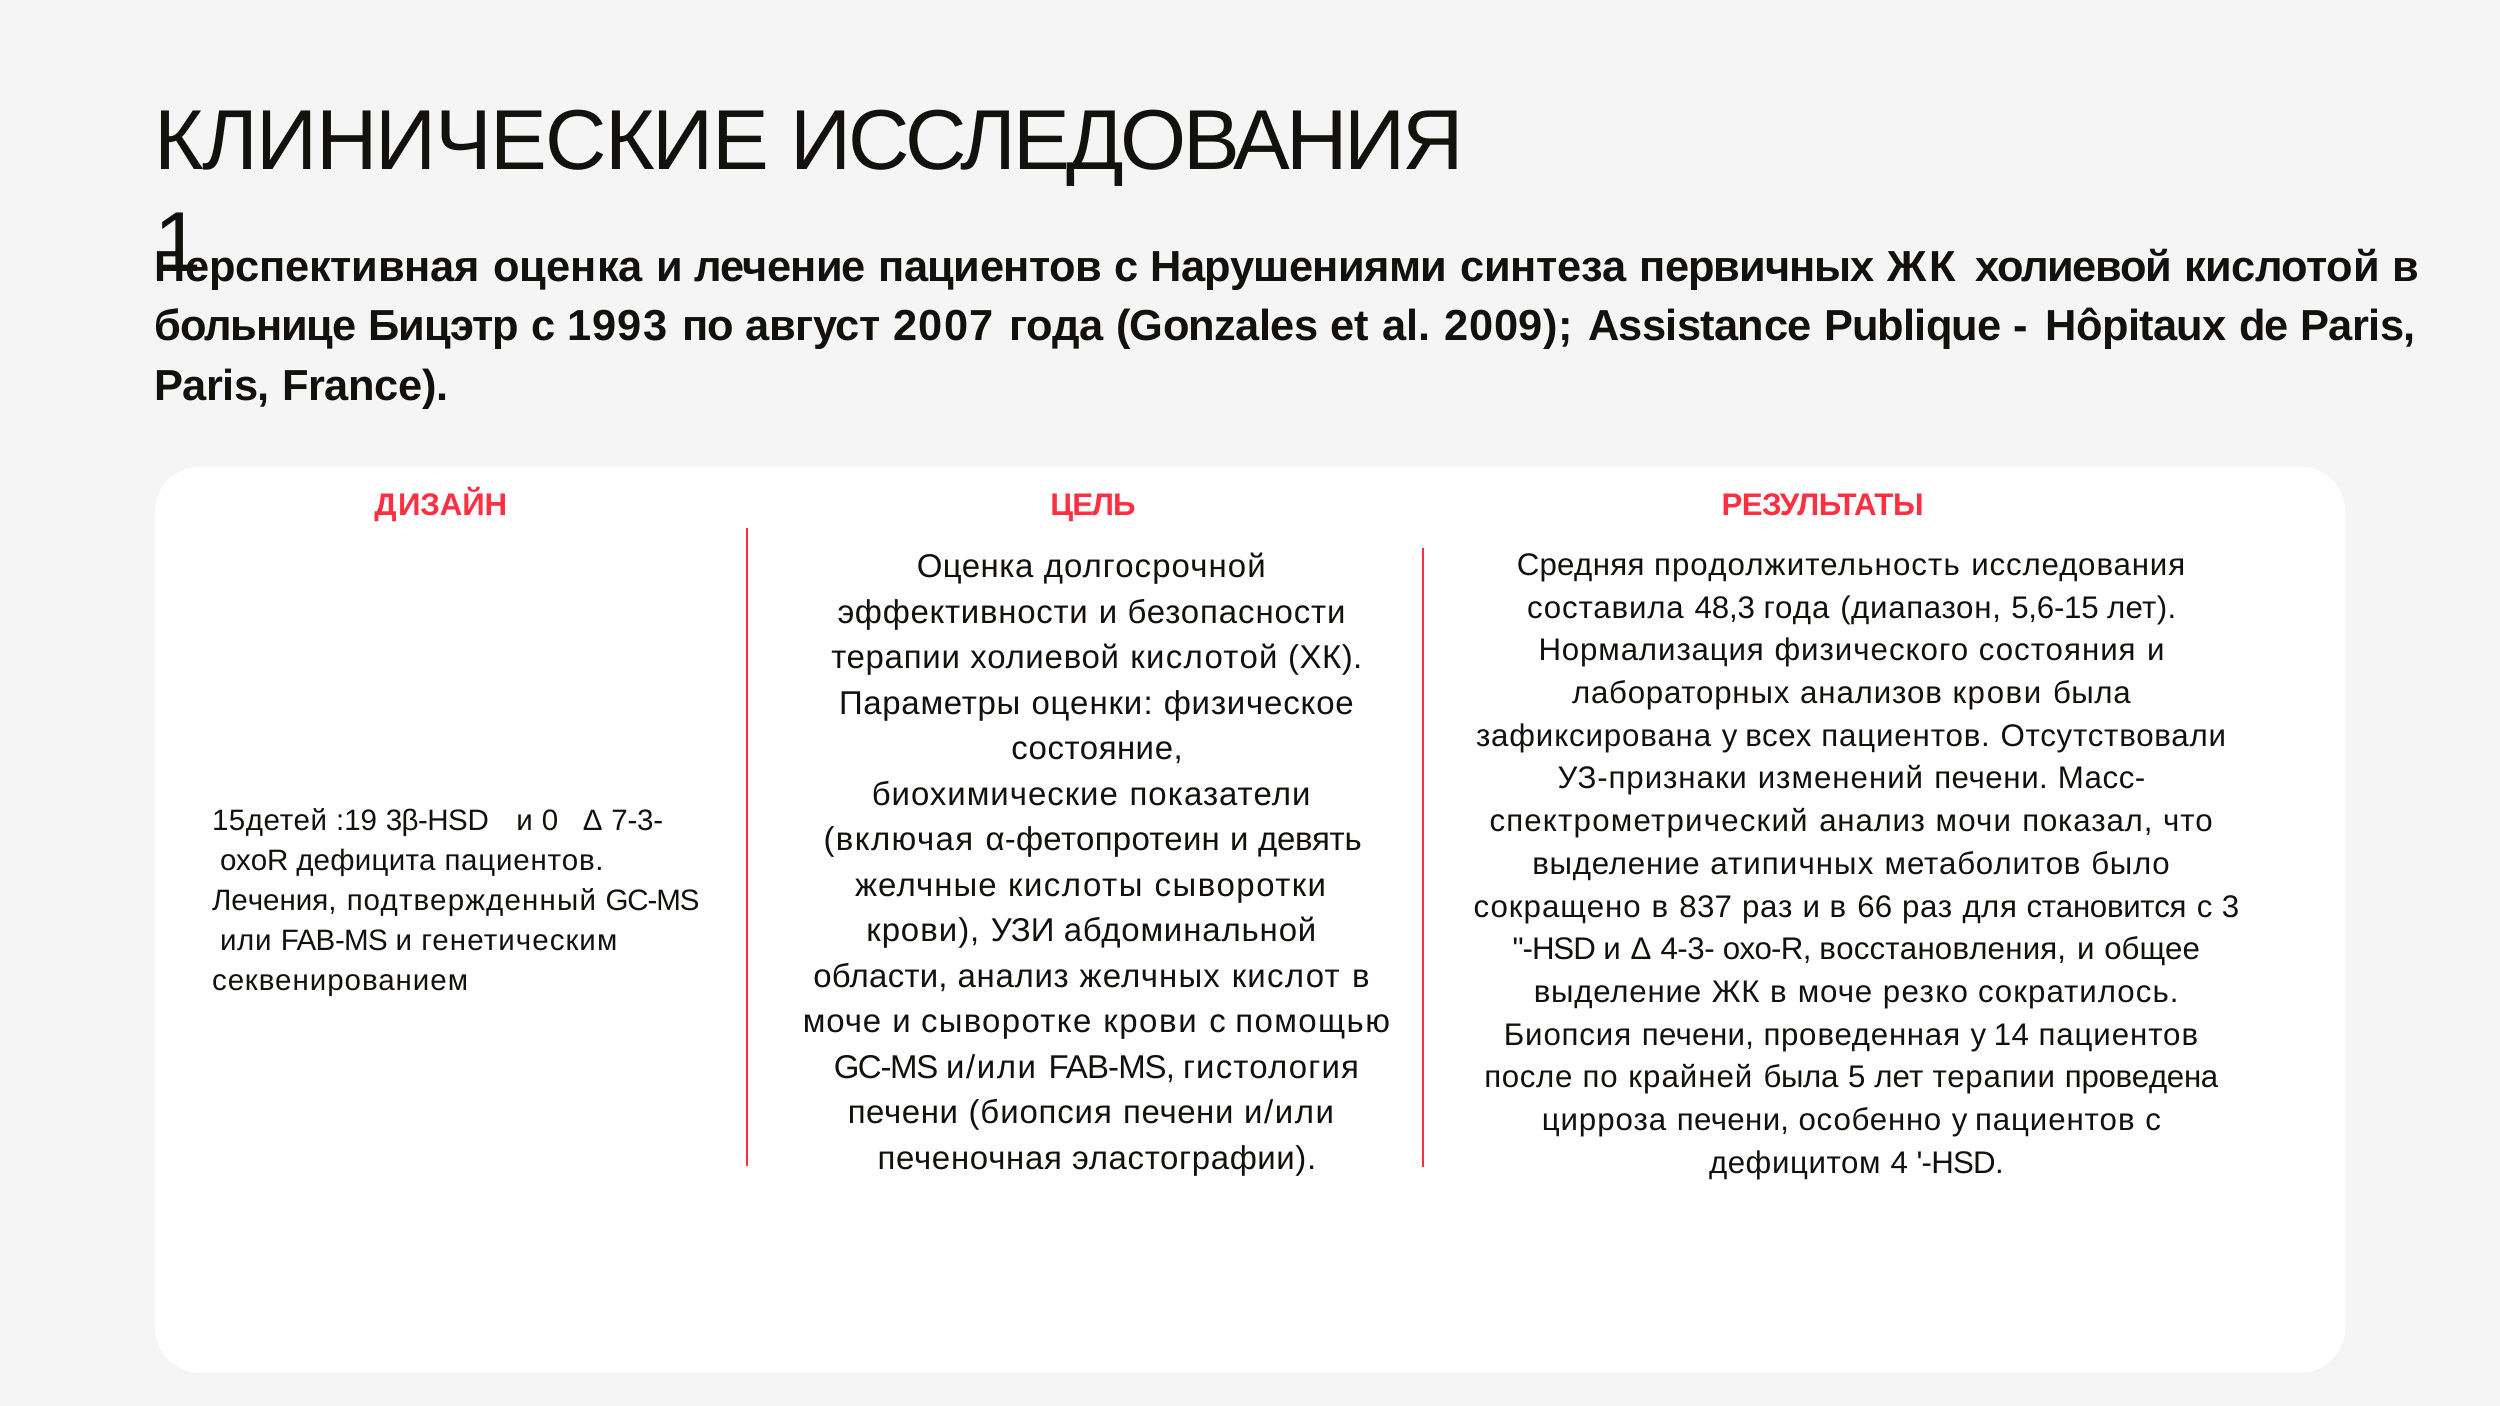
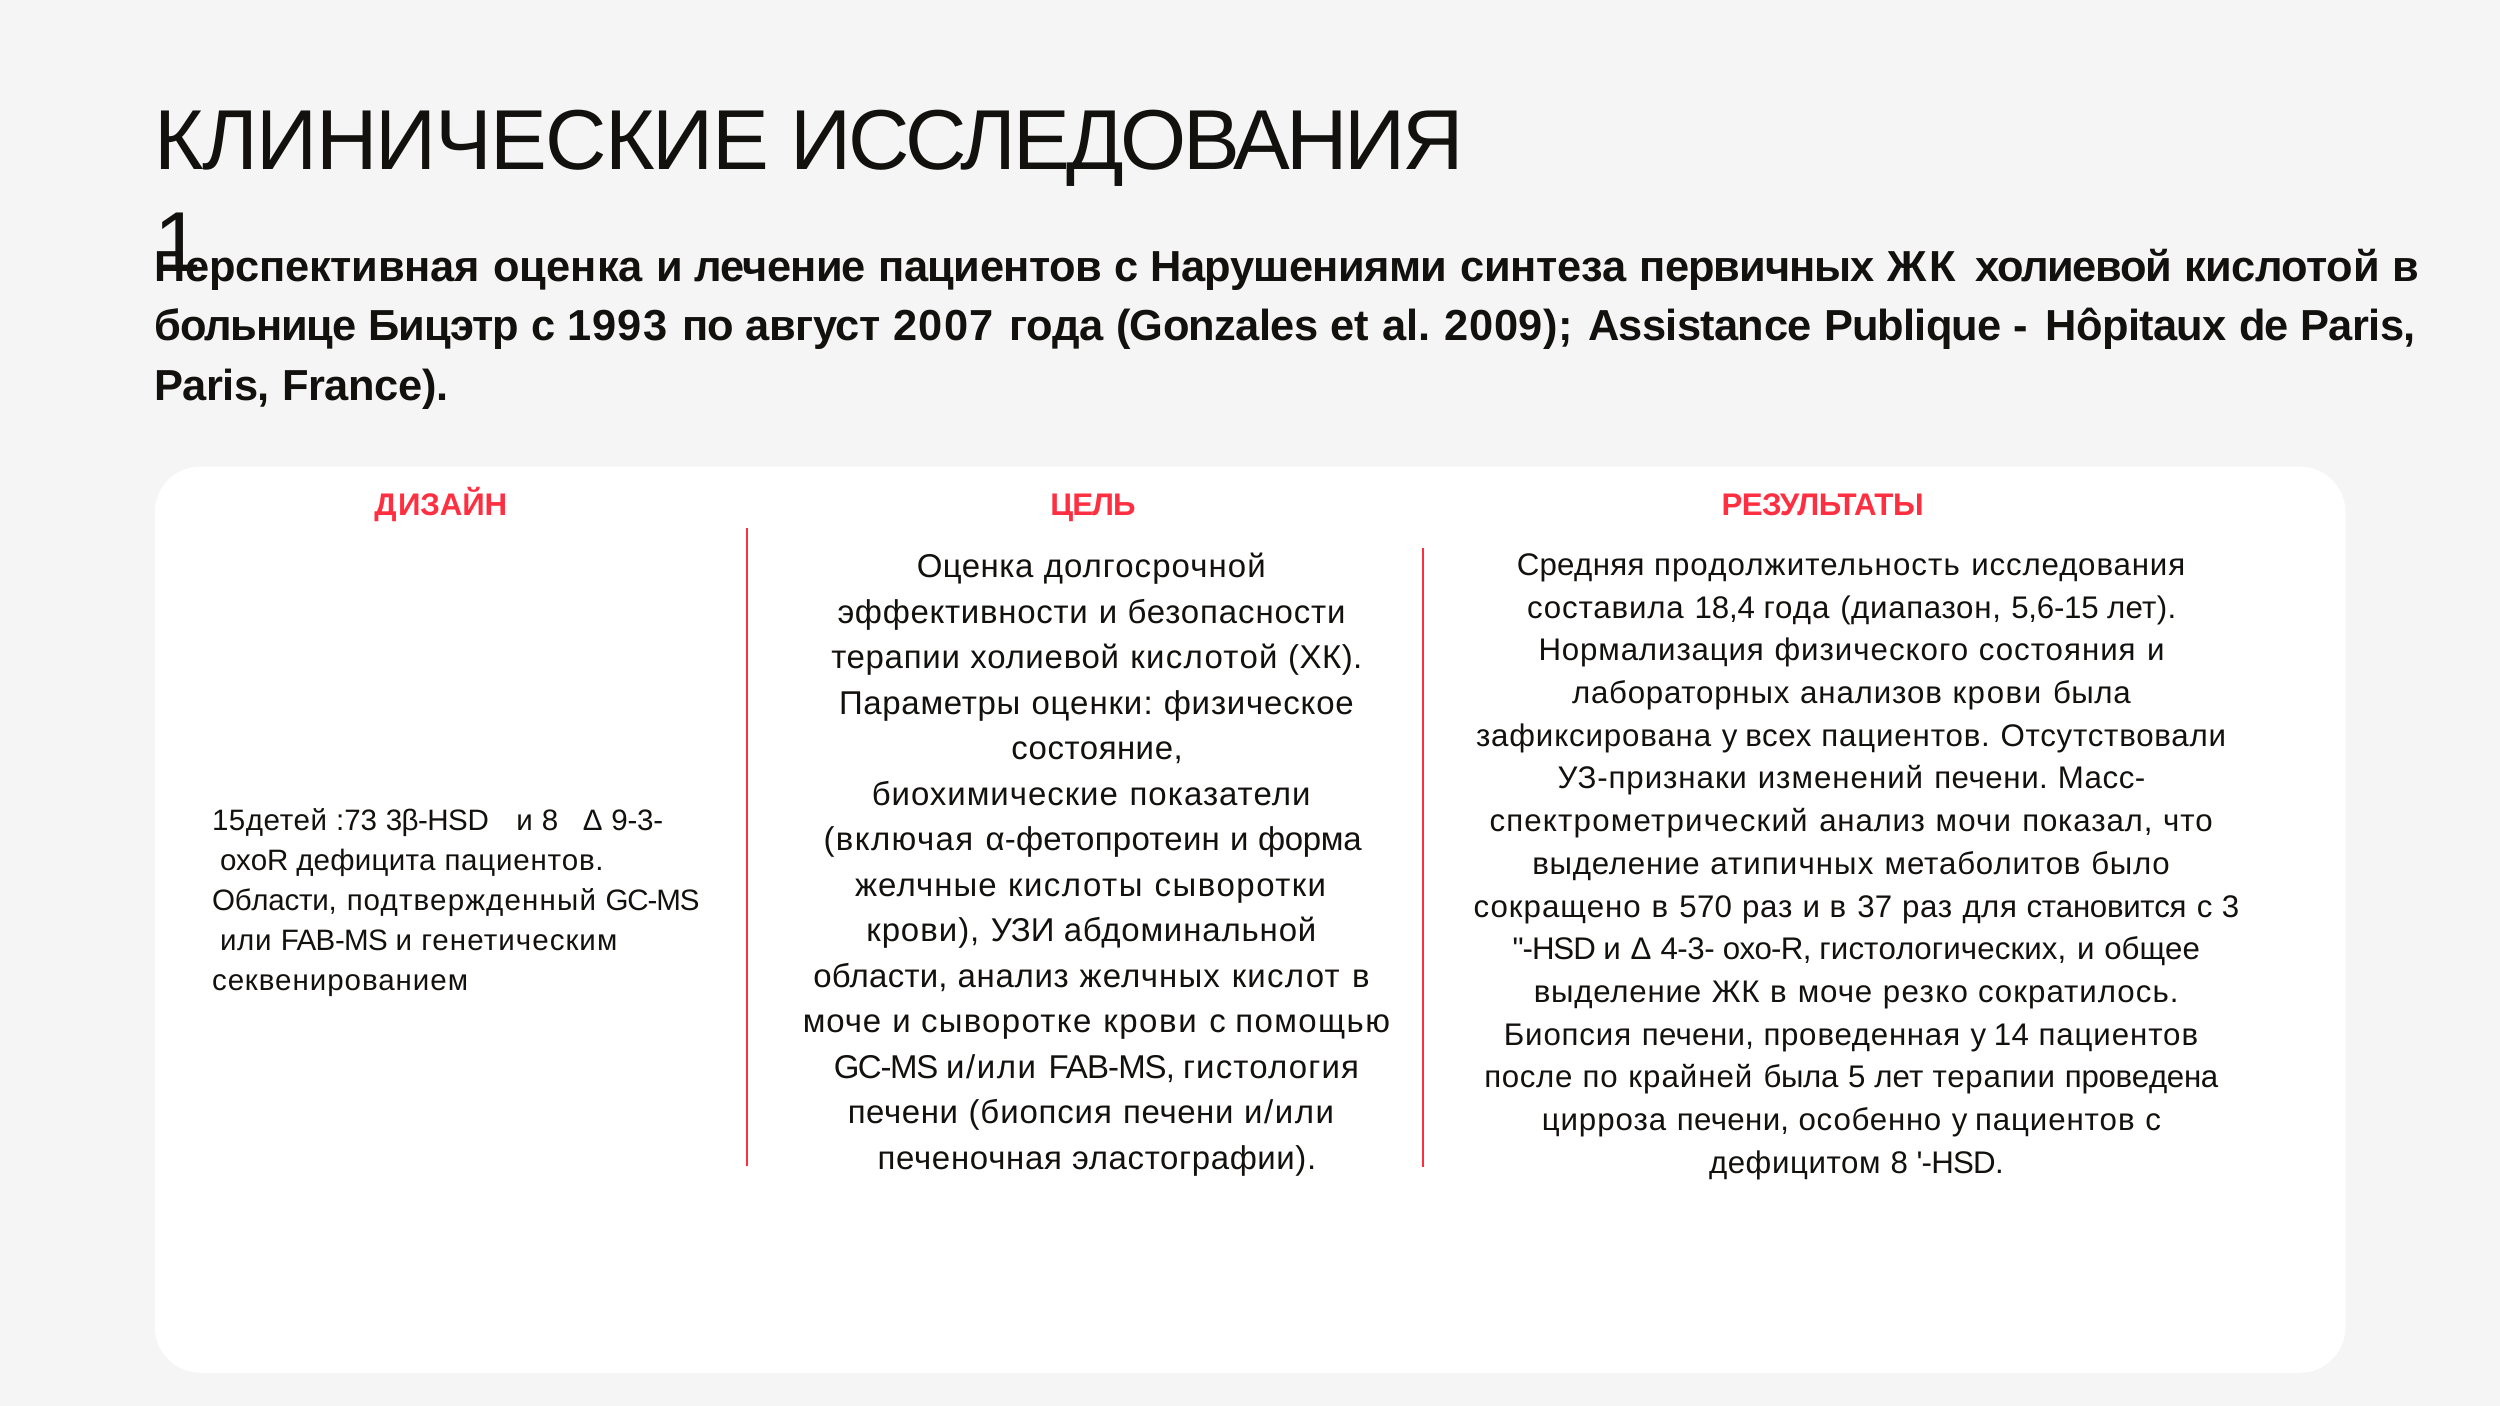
48,3: 48,3 -> 18,4 (1725, 608)
:19: :19 -> :73 (357, 821)
и 0: 0 -> 8 (550, 821)
7-3-: 7-3- -> 9-3- (637, 821)
девять: девять -> форма (1310, 840)
Лечения: Лечения -> Области (274, 901)
837: 837 -> 570 (1706, 907)
66: 66 -> 37 (1875, 907)
восстановления: восстановления -> гистологических (1943, 950)
дефицитом 4: 4 -> 8 (1899, 1163)
